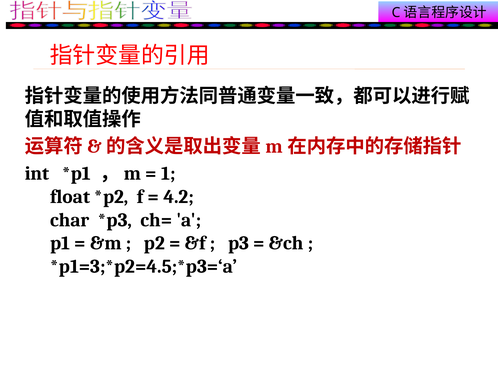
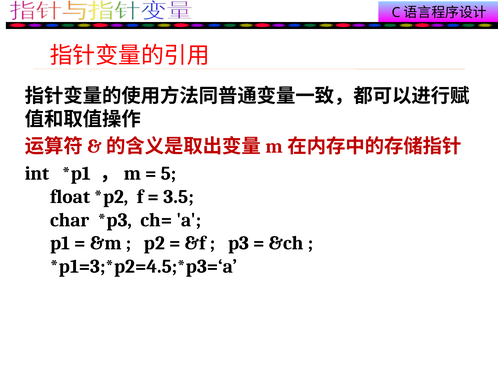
1: 1 -> 5 (169, 174)
4.2: 4.2 -> 3.5 (179, 197)
